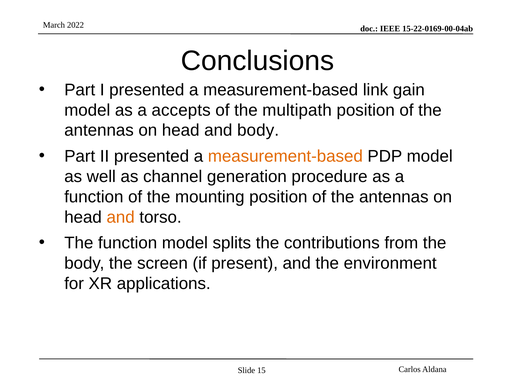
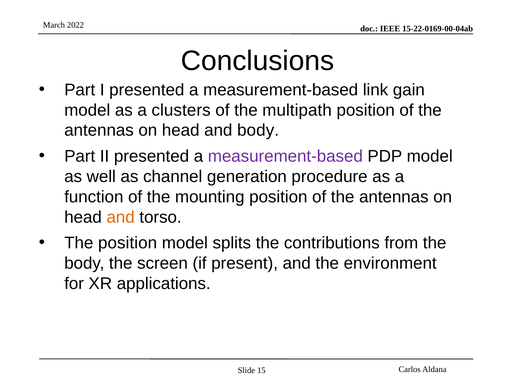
accepts: accepts -> clusters (181, 110)
measurement-based colour: orange -> purple (285, 156)
The function: function -> position (128, 243)
